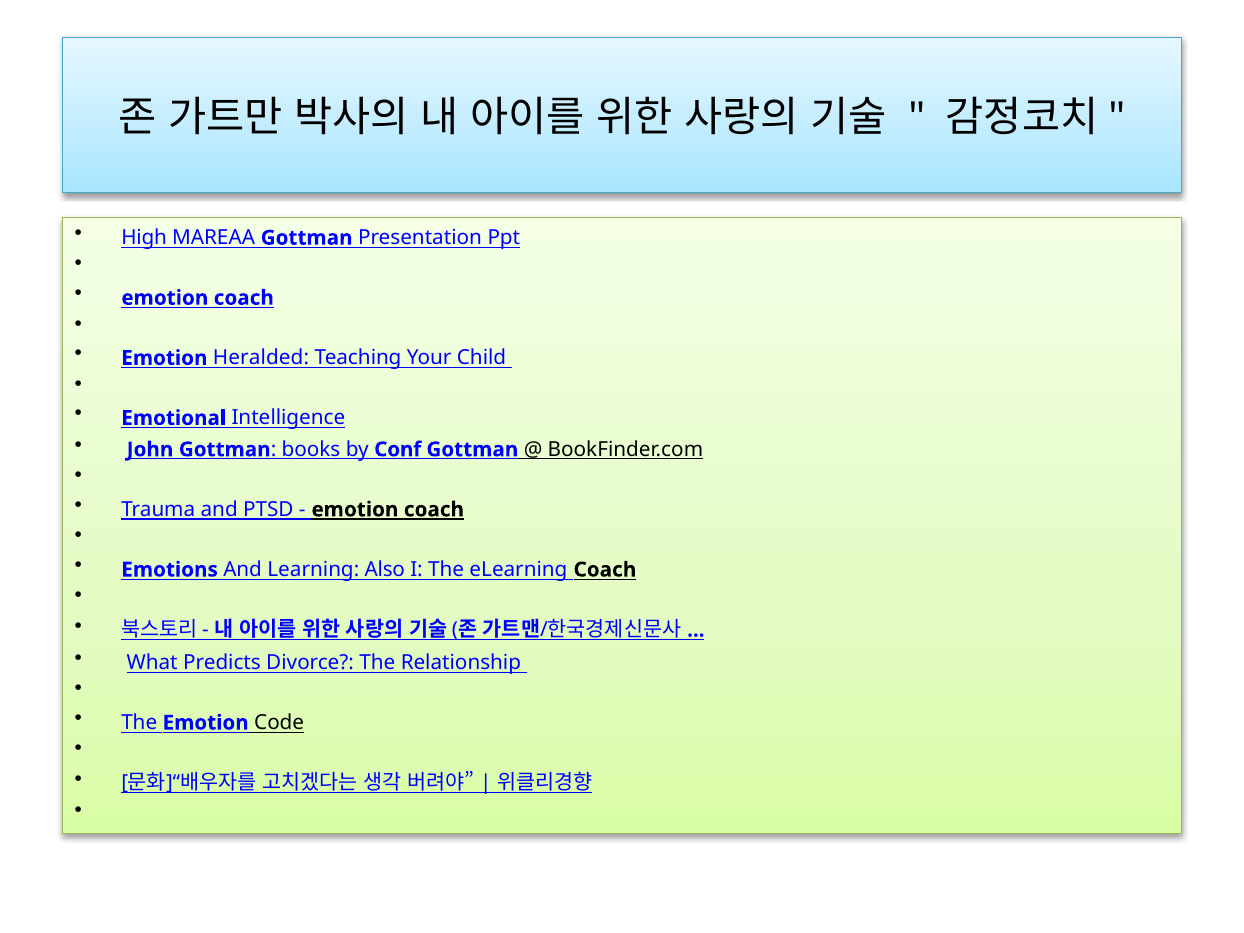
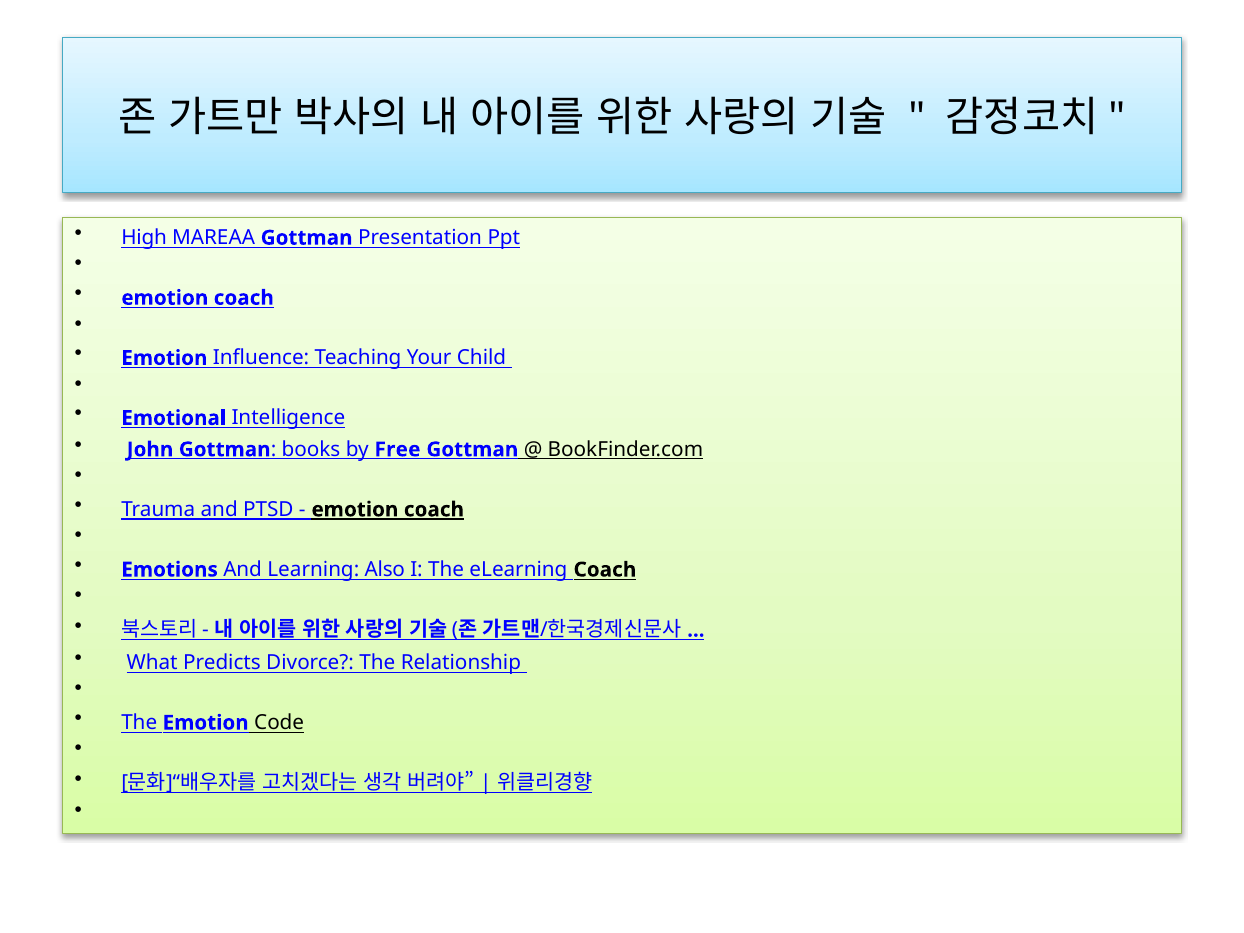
Heralded: Heralded -> Influence (261, 358)
Conf: Conf -> Free (397, 449)
